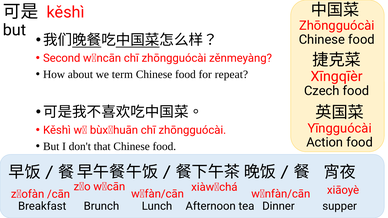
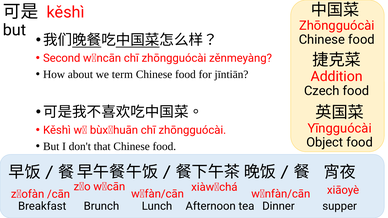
repeat: repeat -> jīntiān (231, 74)
Xīngqīèr: Xīngqīèr -> Addition (337, 76)
Action: Action -> Object (325, 142)
